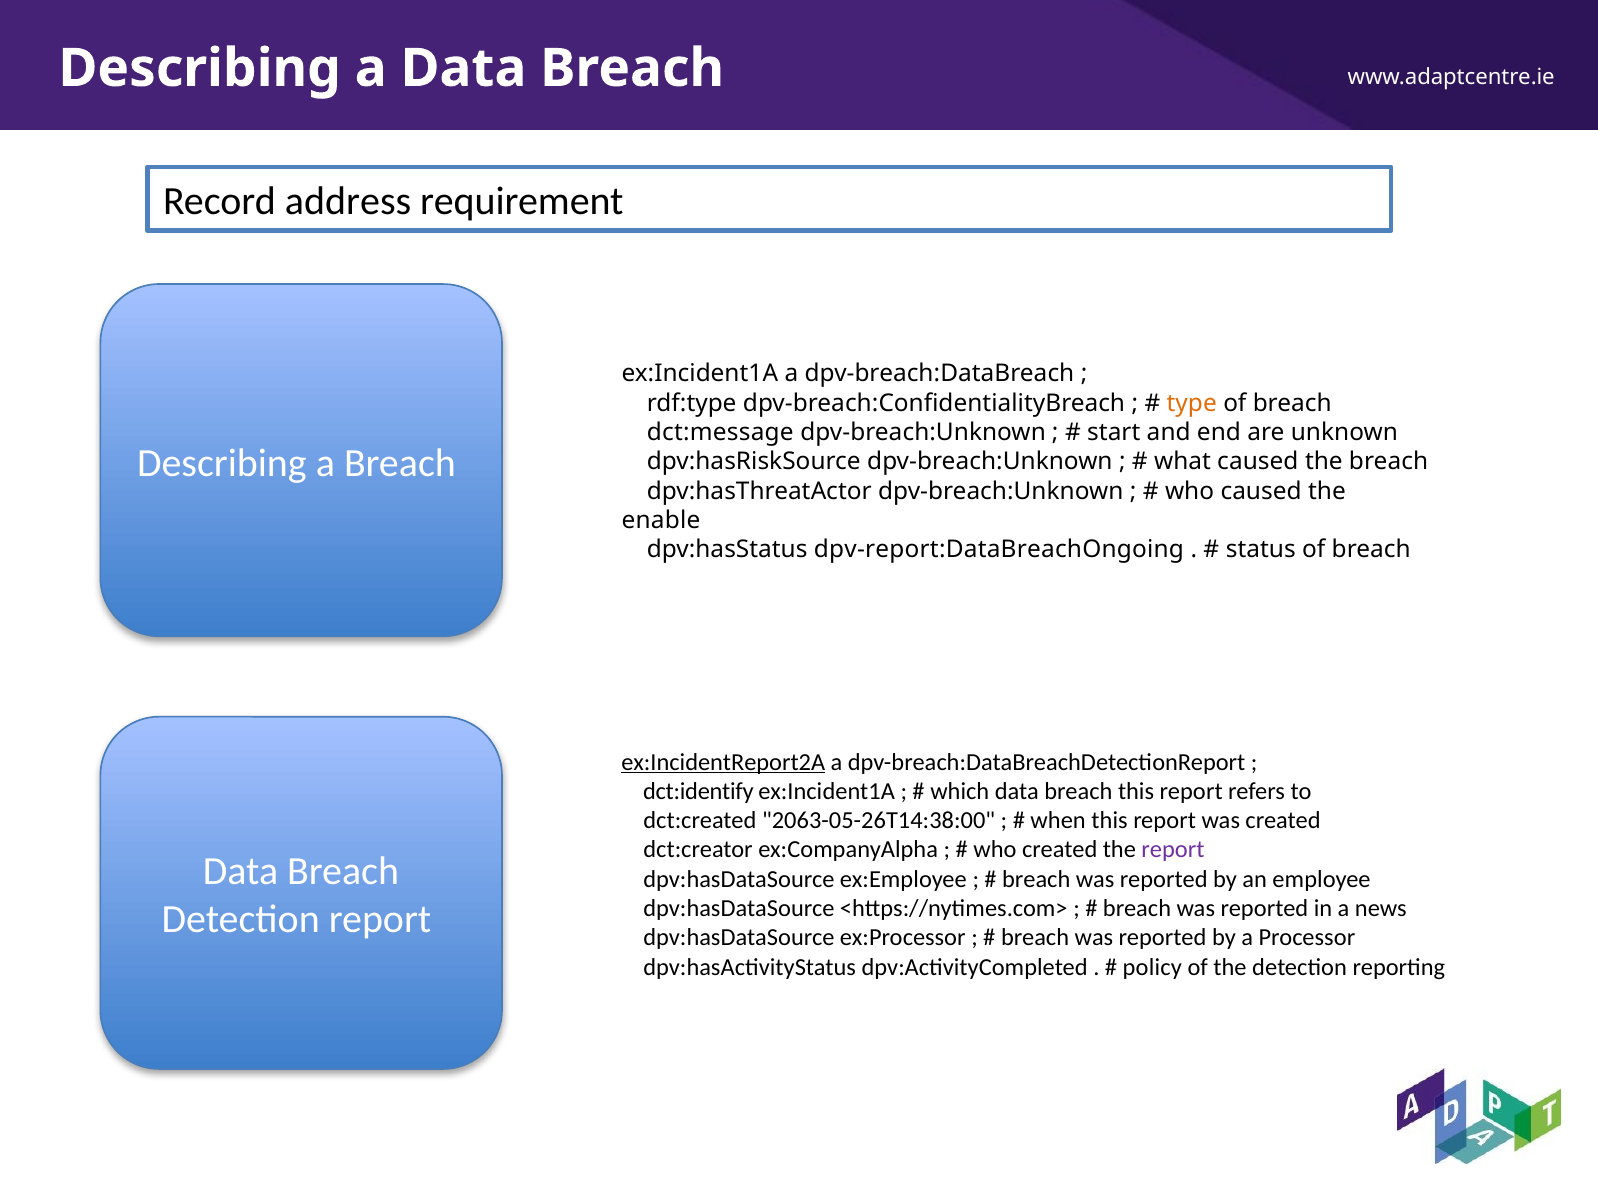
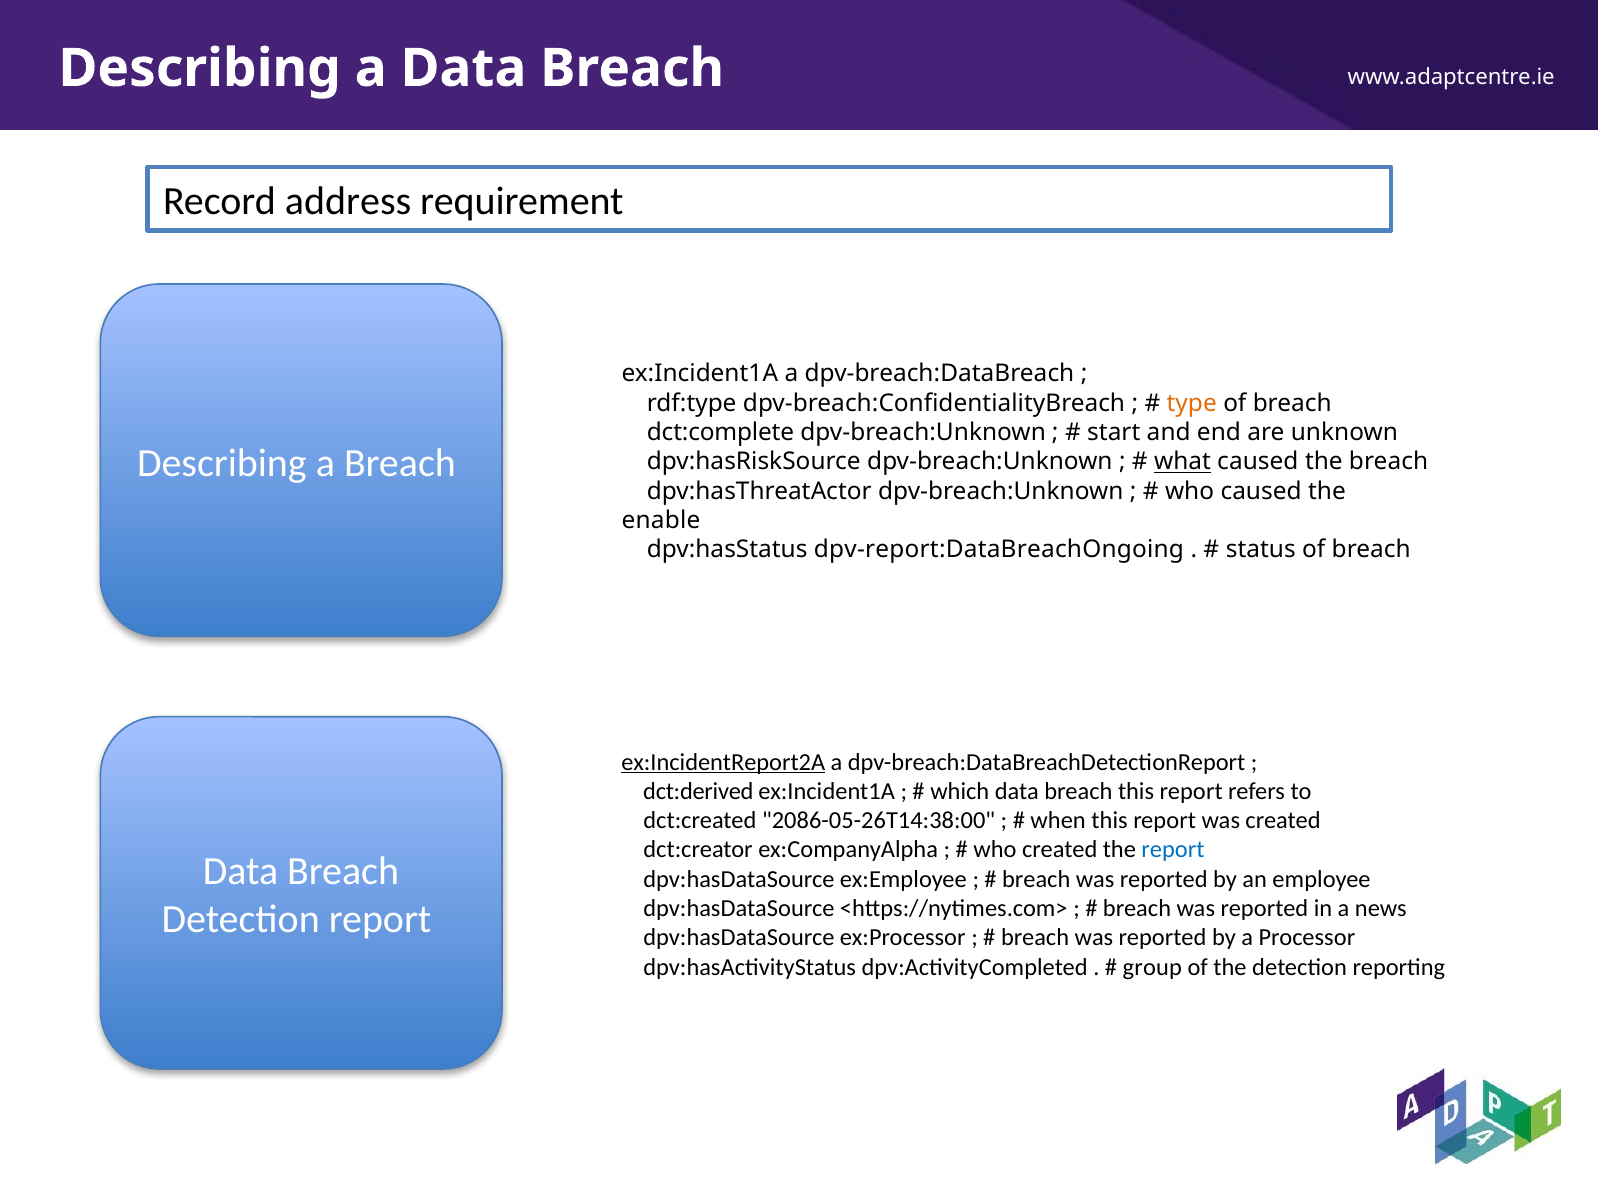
dct:message: dct:message -> dct:complete (720, 433)
what underline: none -> present (1183, 462)
dct:identify: dct:identify -> dct:derived (698, 792)
2063-05-26T14:38:00: 2063-05-26T14:38:00 -> 2086-05-26T14:38:00 (879, 821)
report colour: purple -> blue (1173, 850)
policy: policy -> group (1152, 968)
